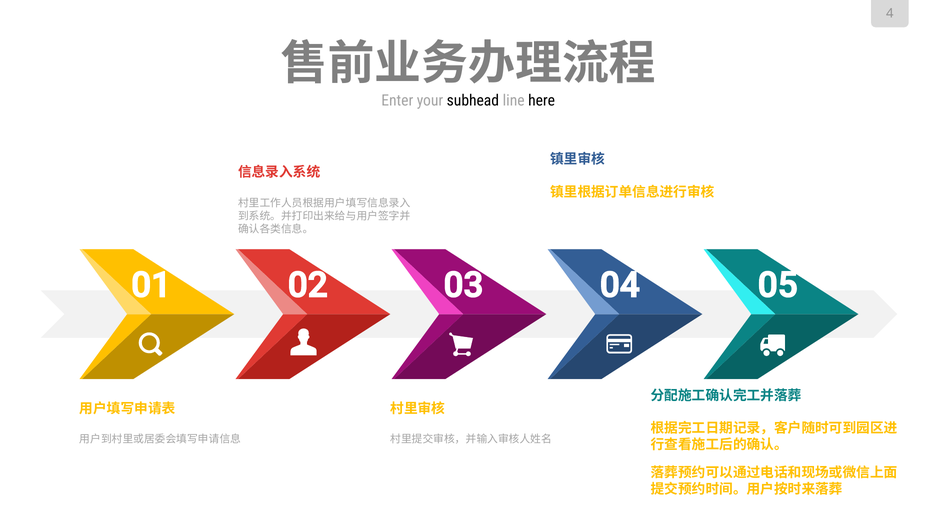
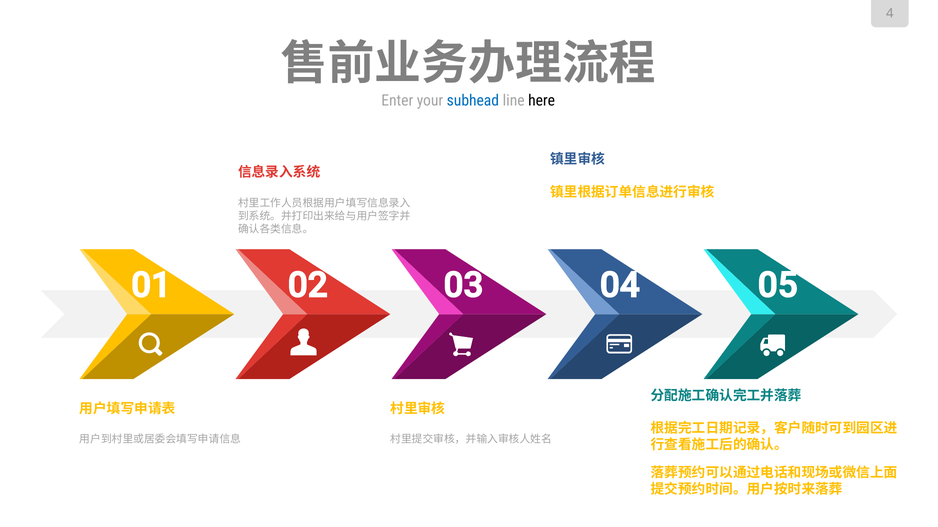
subhead colour: black -> blue (473, 101)
